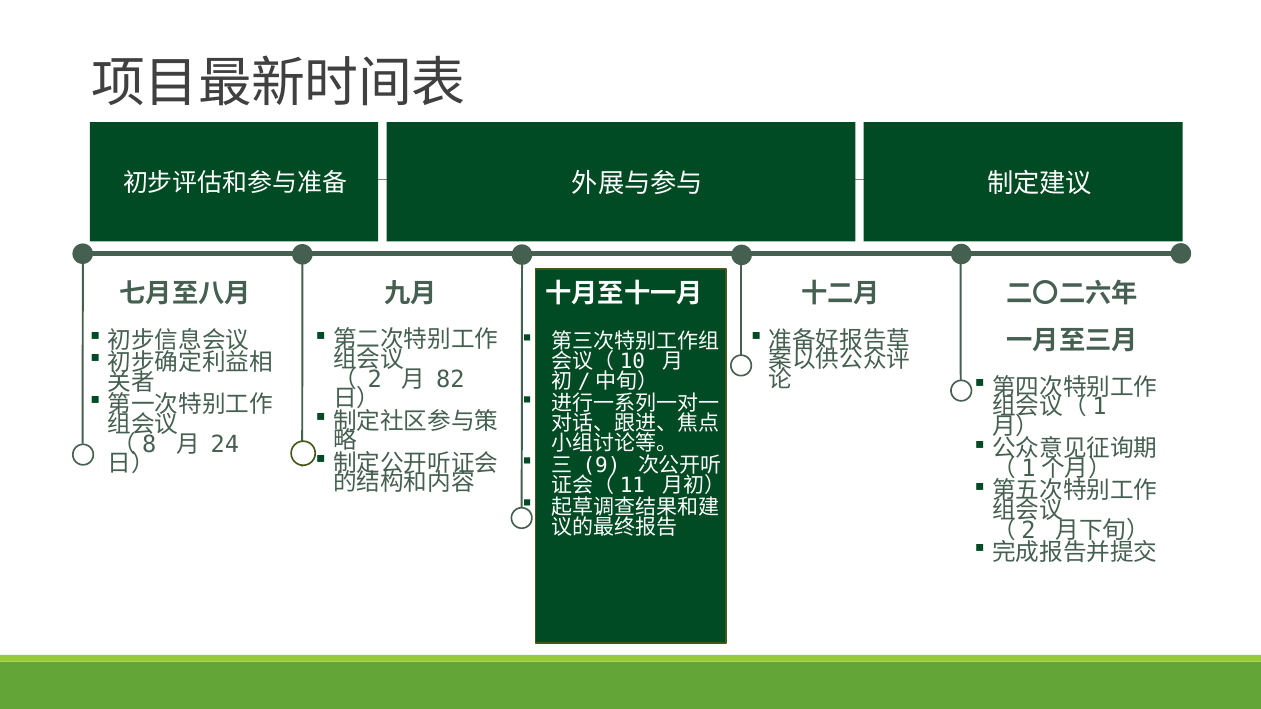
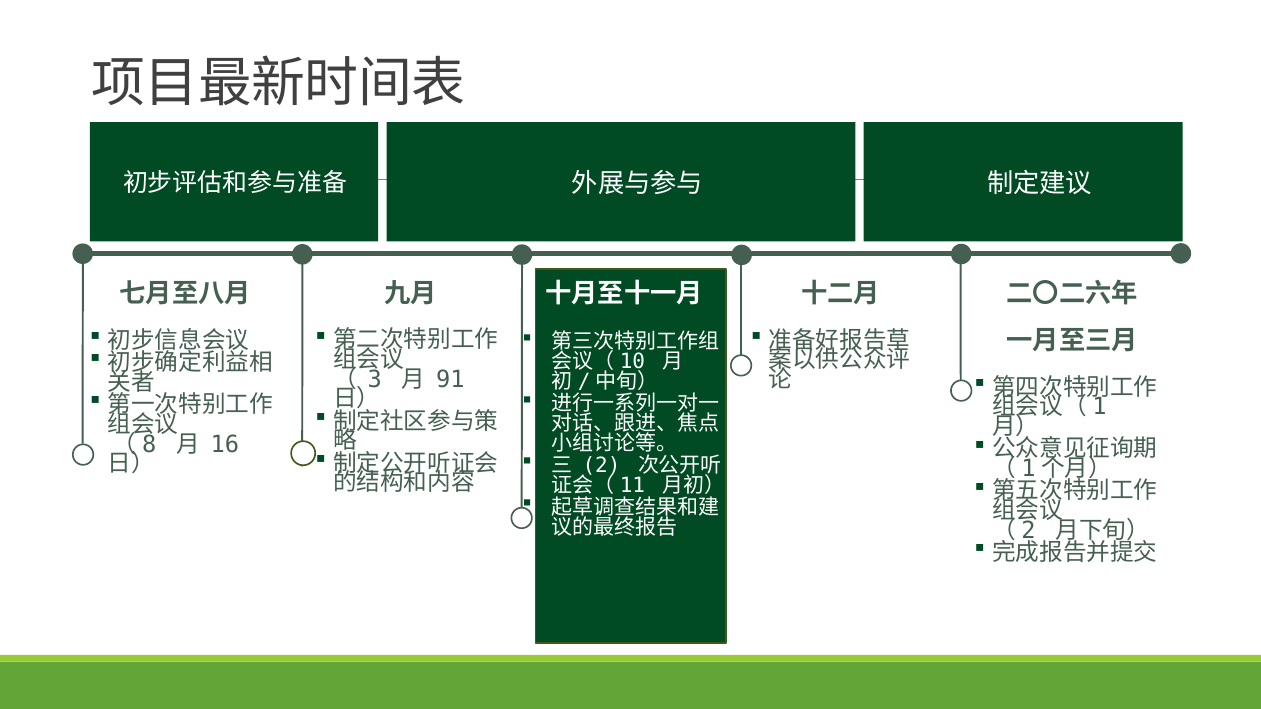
2: 2 -> 3 (375, 380)
82: 82 -> 91 (450, 380)
24: 24 -> 16 (225, 444)
9: 9 -> 2 (601, 466)
